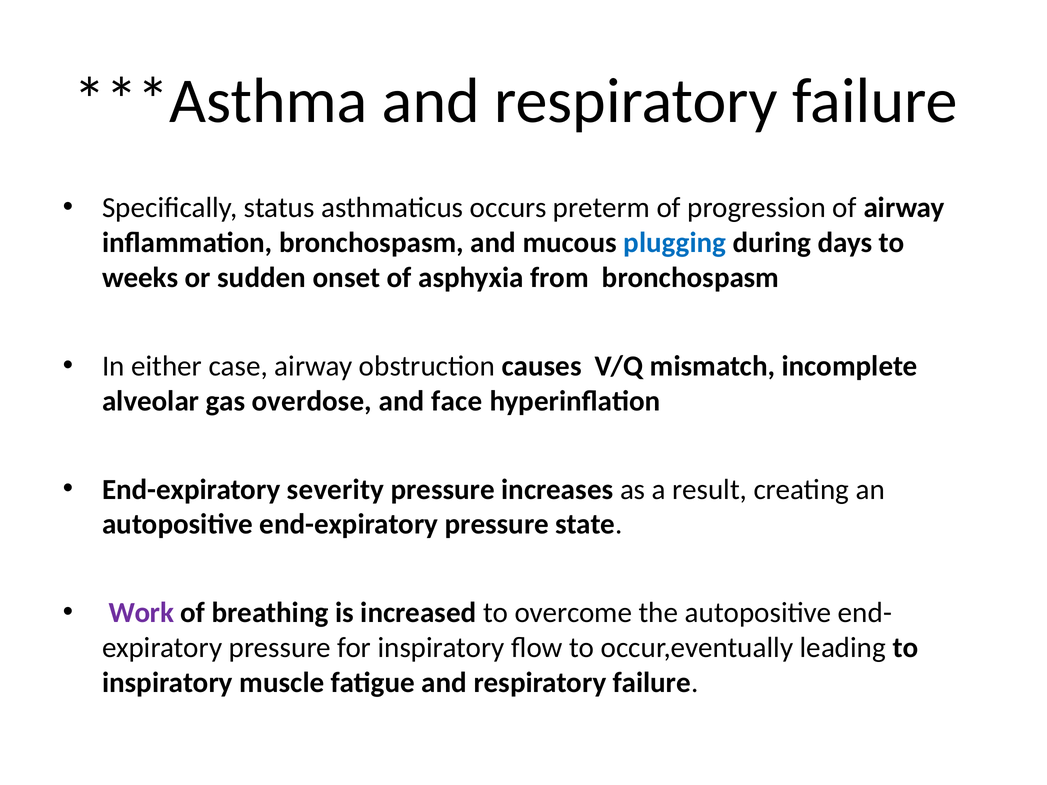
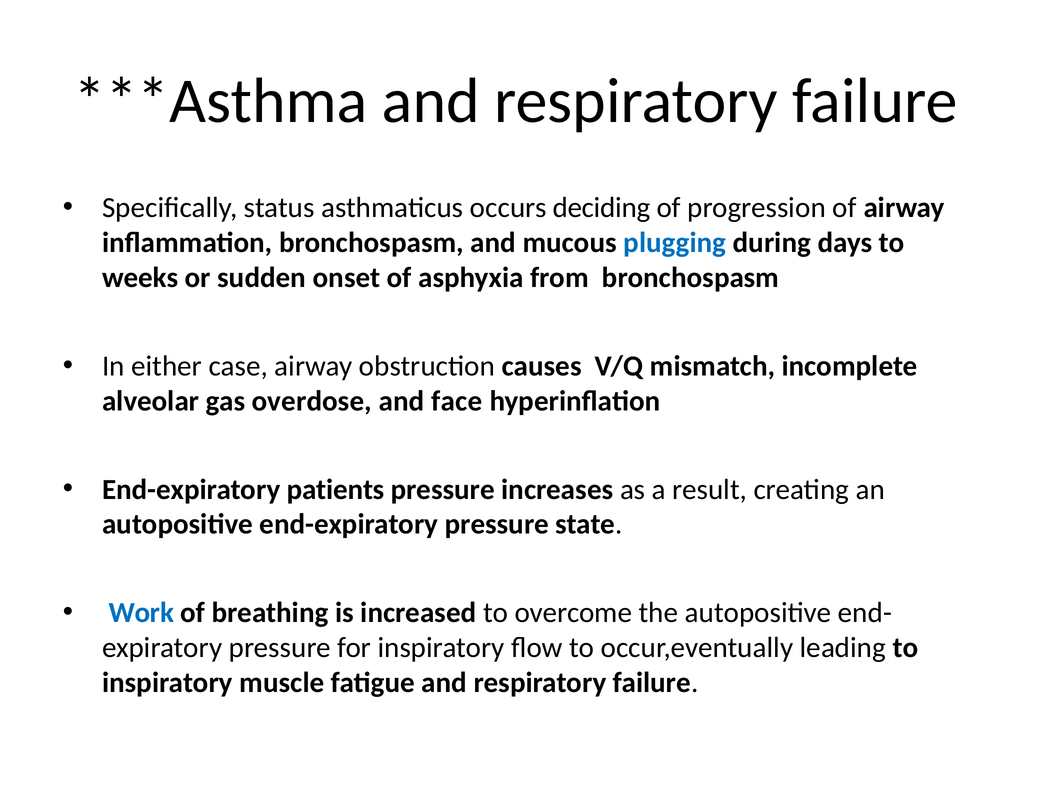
preterm: preterm -> deciding (602, 208)
severity: severity -> patients (336, 490)
Work colour: purple -> blue (141, 613)
